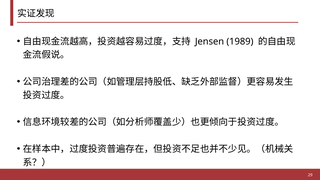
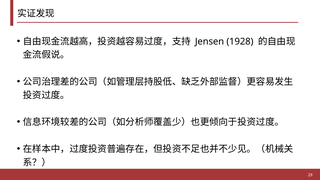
1989: 1989 -> 1928 (240, 41)
